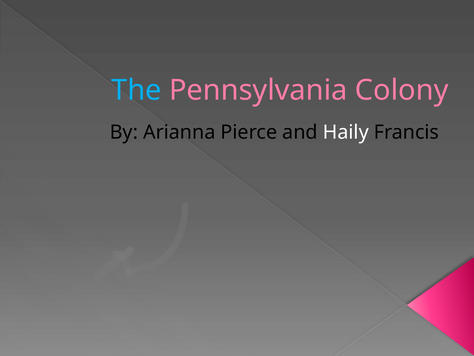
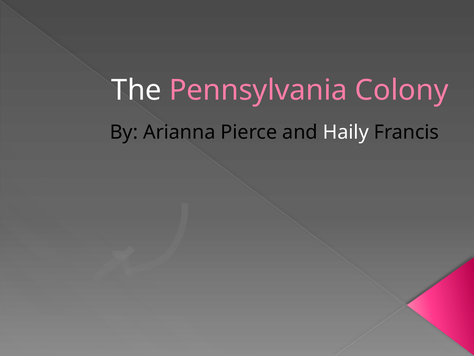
The colour: light blue -> white (136, 90)
